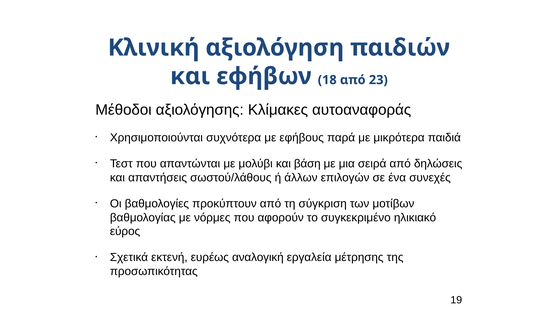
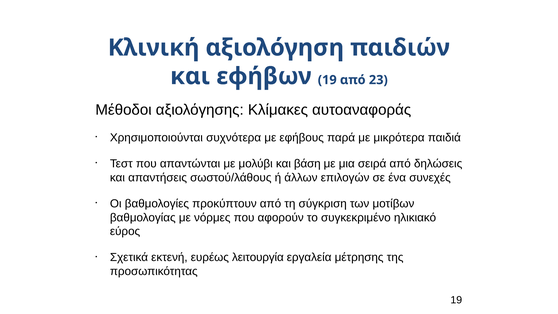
εφήβων 18: 18 -> 19 (327, 80)
αναλογική: αναλογική -> λειτουργία (258, 257)
